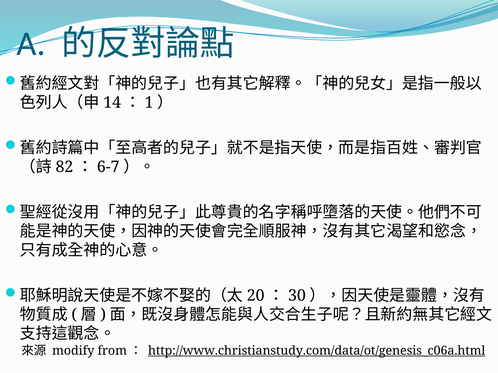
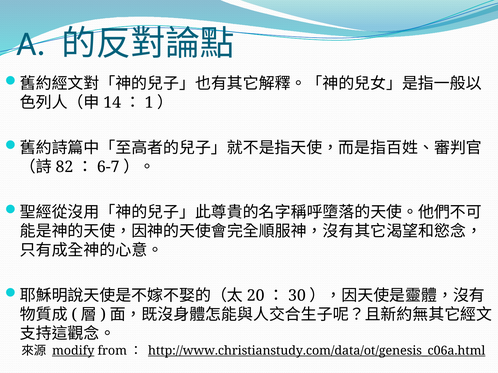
modify underline: none -> present (73, 351)
